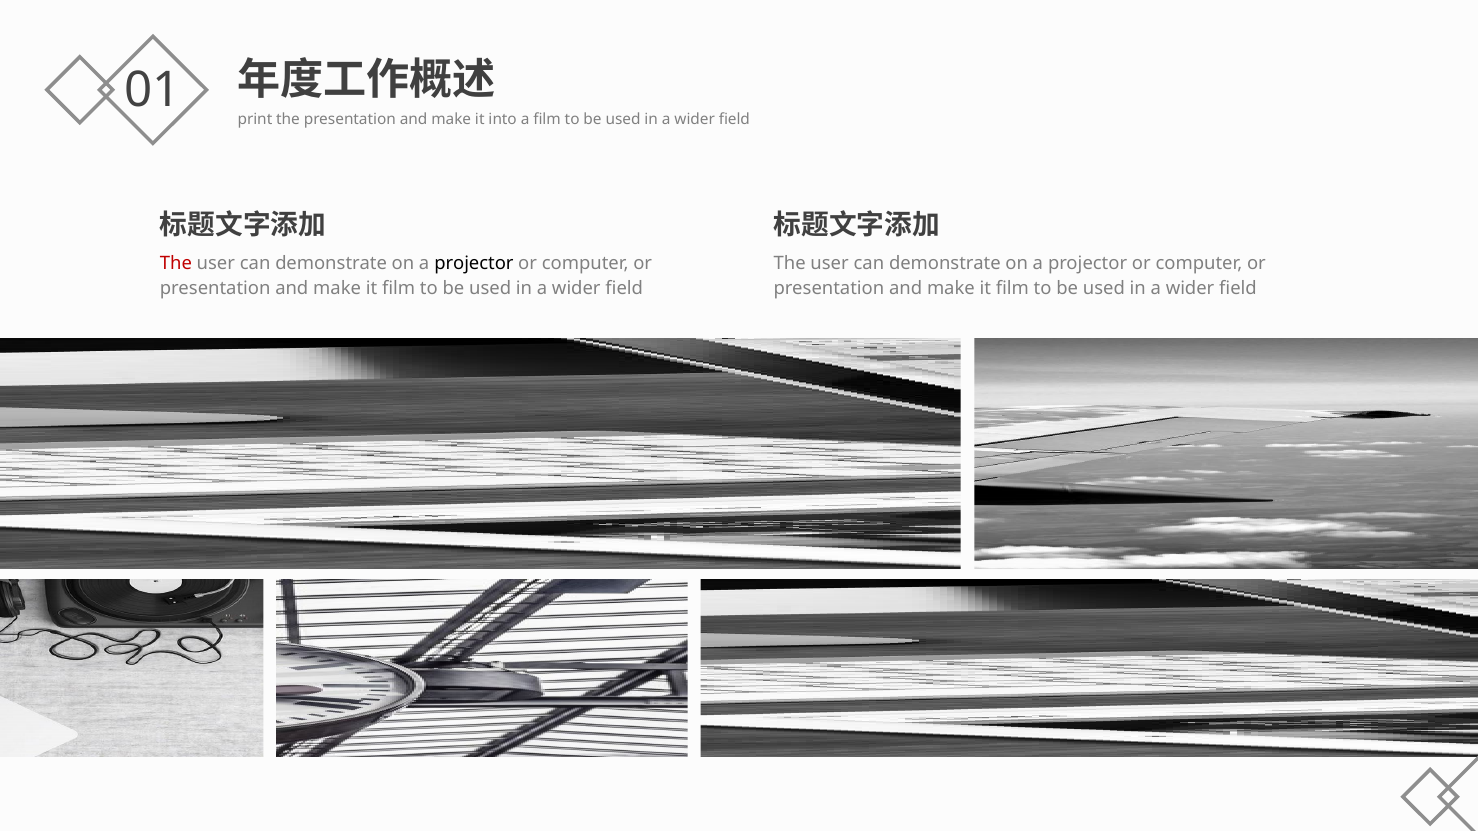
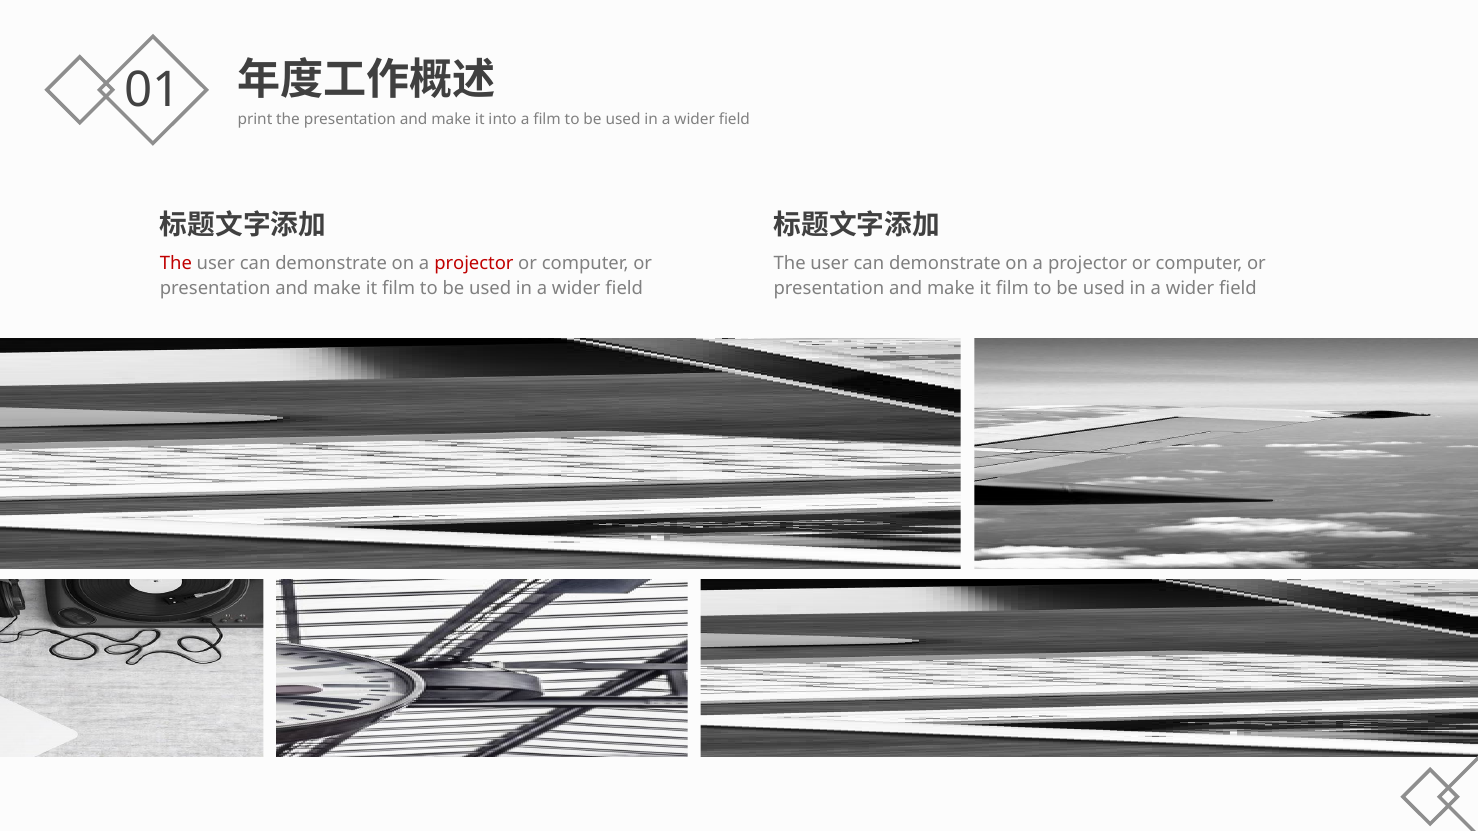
projector colour: black -> red (474, 263)
